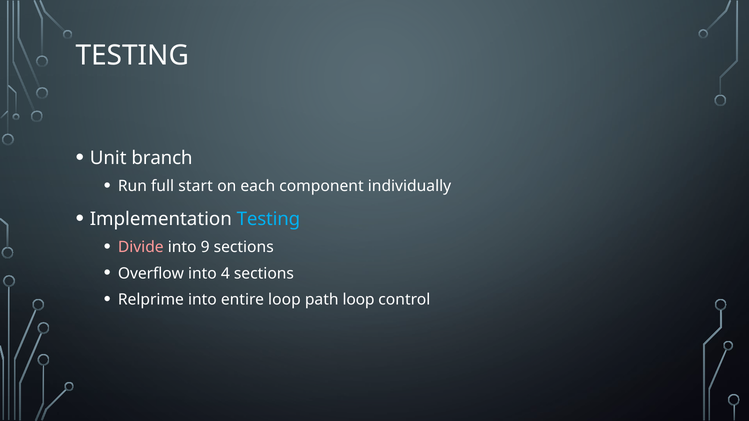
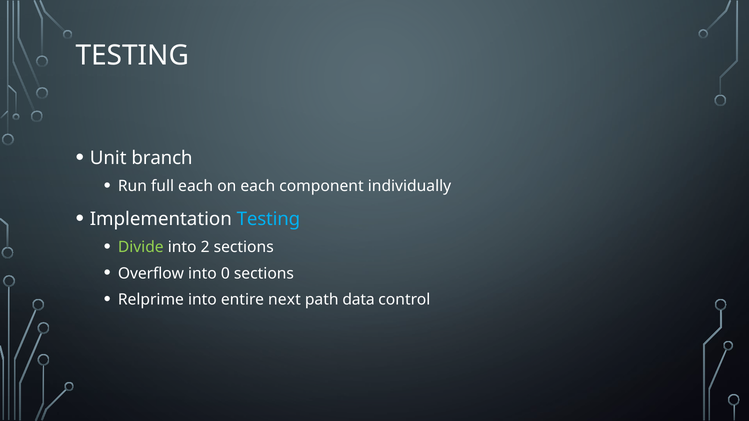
full start: start -> each (196, 186)
Divide colour: pink -> light green (141, 247)
9: 9 -> 2 (205, 247)
4: 4 -> 0 (225, 274)
entire loop: loop -> next (284, 300)
path loop: loop -> data (359, 300)
